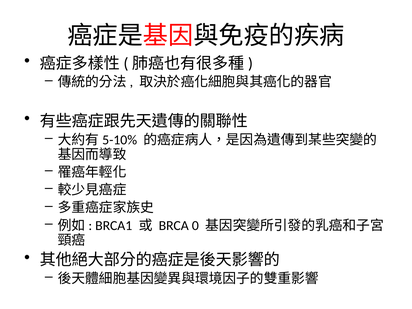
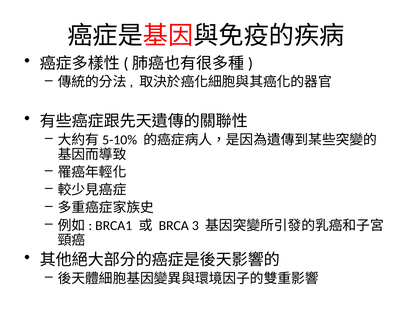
0: 0 -> 3 (195, 225)
